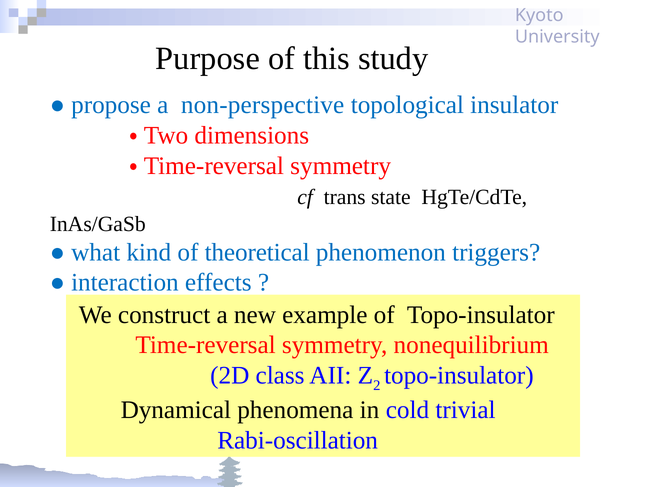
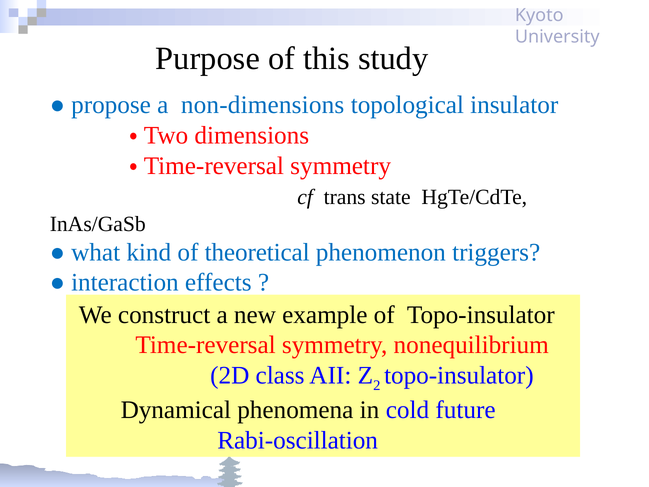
non-perspective: non-perspective -> non-dimensions (263, 105)
trivial: trivial -> future (466, 410)
